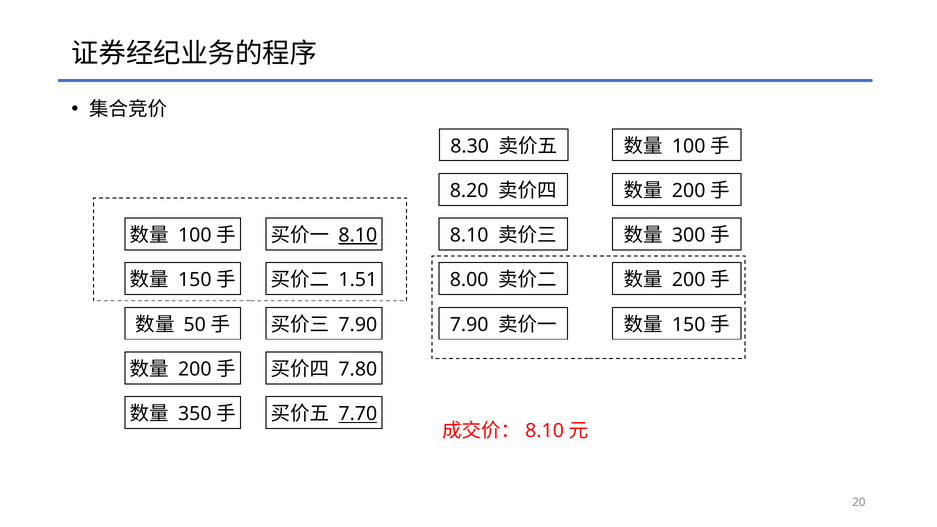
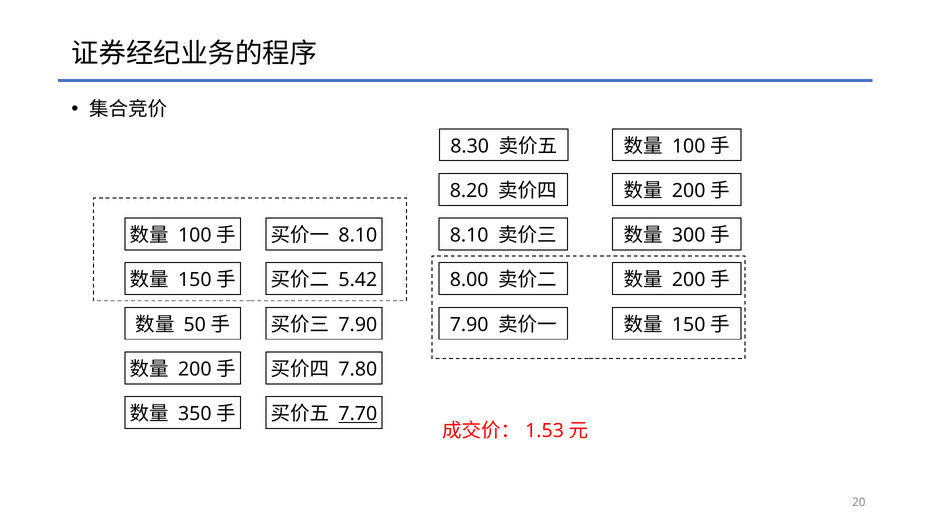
8.10 underline: present -> none (358, 235)
1.51: 1.51 -> 5.42 (358, 280)
8.10: 8.10 -> 1.53 (545, 431)
